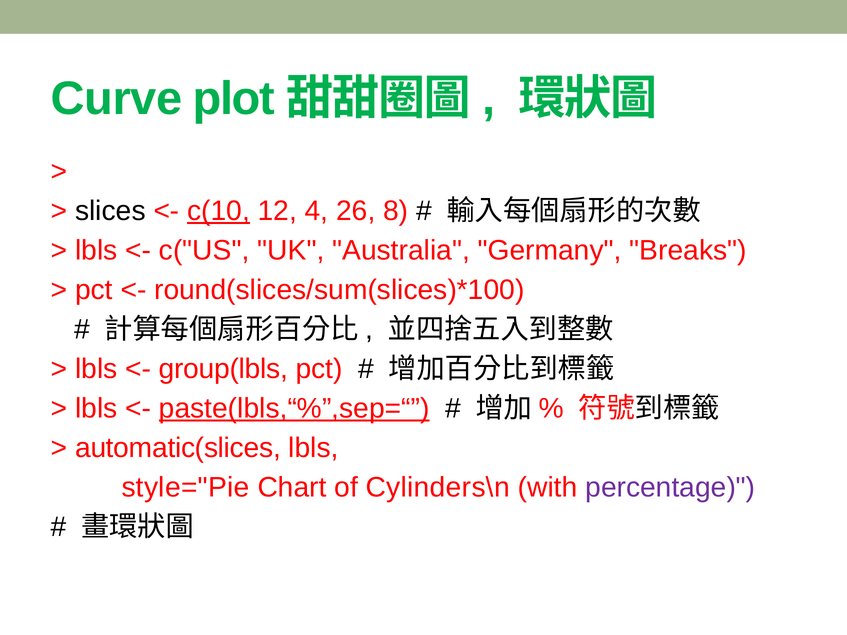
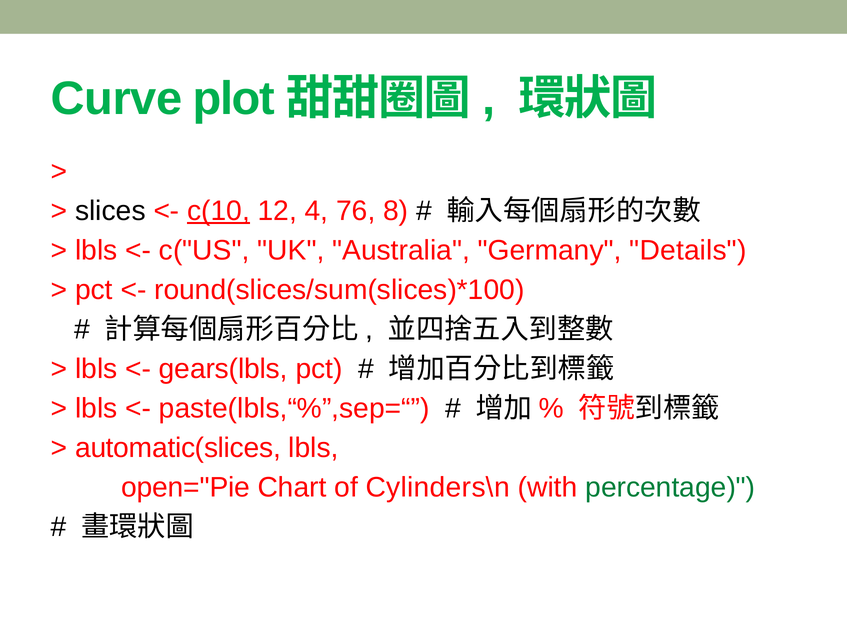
26: 26 -> 76 (356, 211)
Breaks: Breaks -> Details (688, 250)
group(lbls: group(lbls -> gears(lbls (223, 369)
paste(lbls,“%”,sep=“ underline: present -> none (294, 408)
style="Pie: style="Pie -> open="Pie (186, 488)
percentage colour: purple -> green (670, 488)
